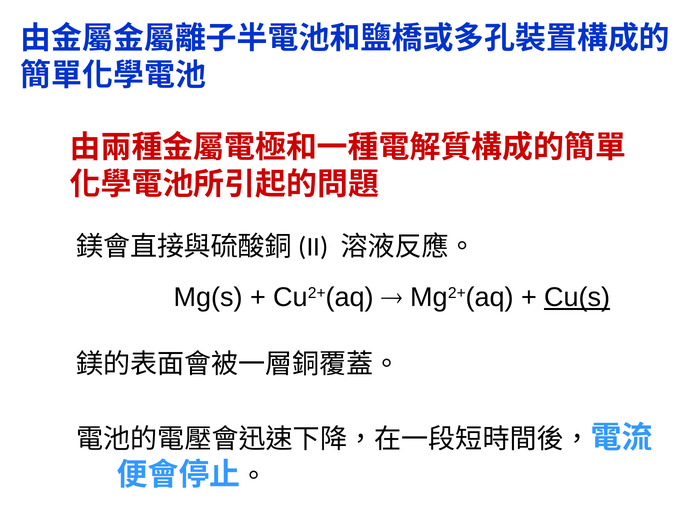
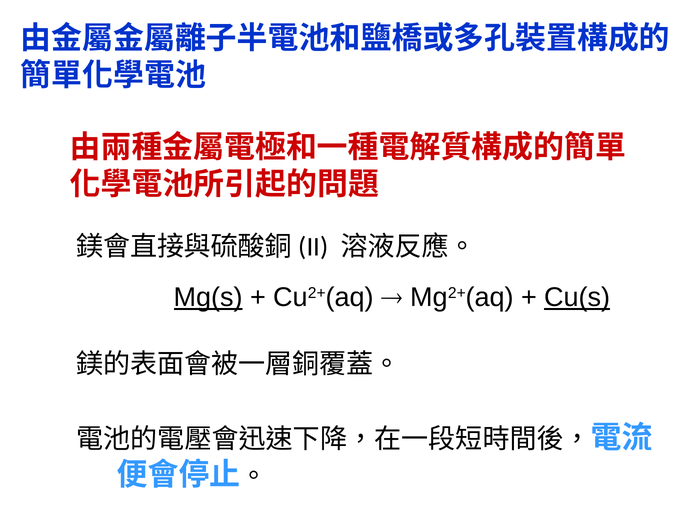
Mg(s underline: none -> present (208, 297)
